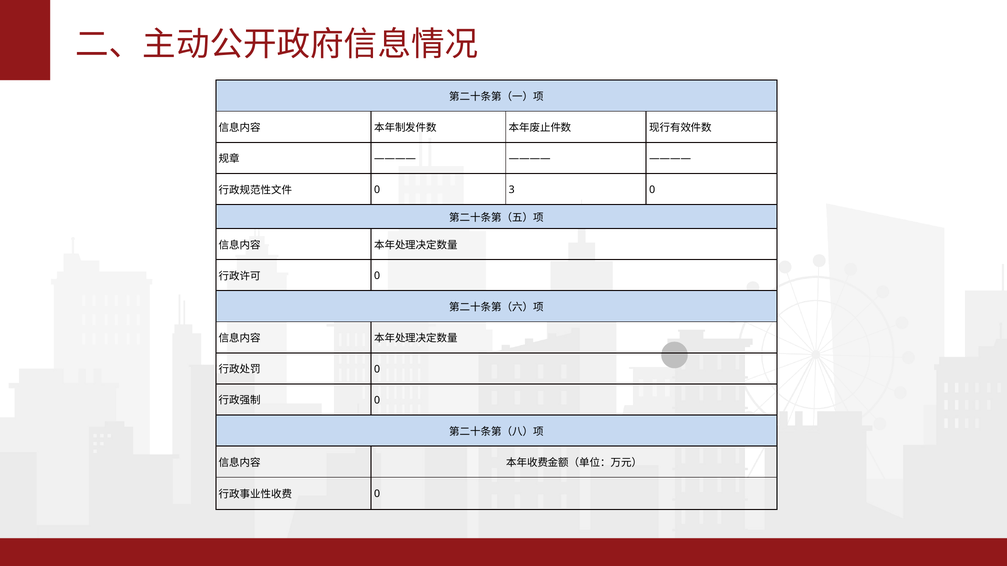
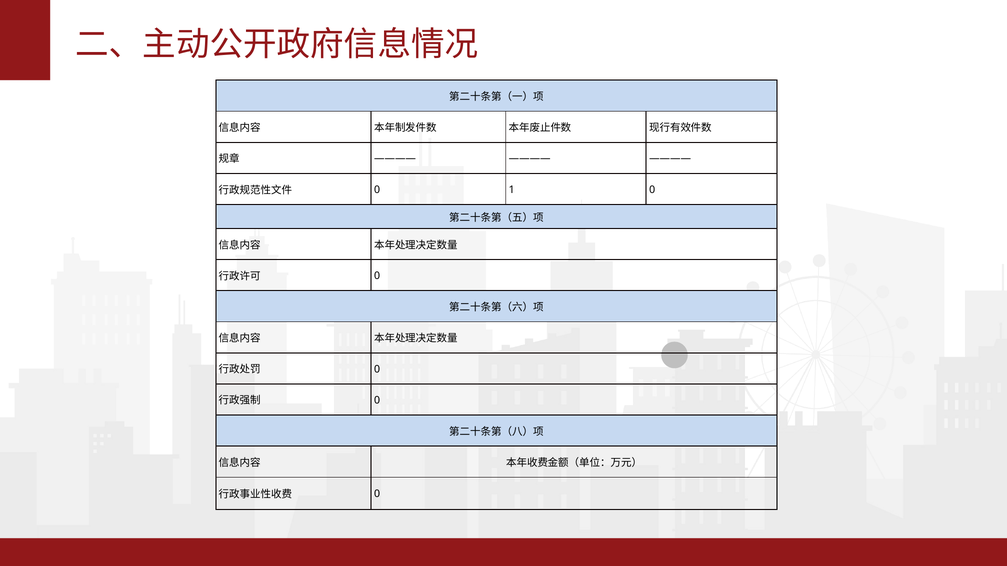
3: 3 -> 1 (512, 190)
